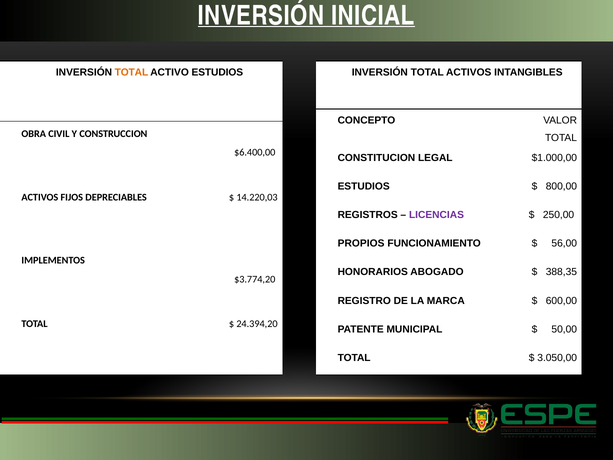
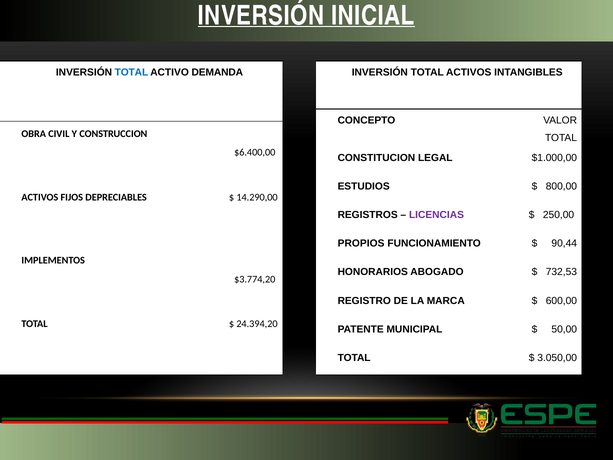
TOTAL colour: orange -> blue (131, 73)
ACTIVO ESTUDIOS: ESTUDIOS -> DEMANDA (217, 73)
14.220,03: 14.220,03 -> 14.290,00 (257, 197)
56,00: 56,00 -> 90,44 (564, 243)
388,35: 388,35 -> 732,53 (561, 272)
